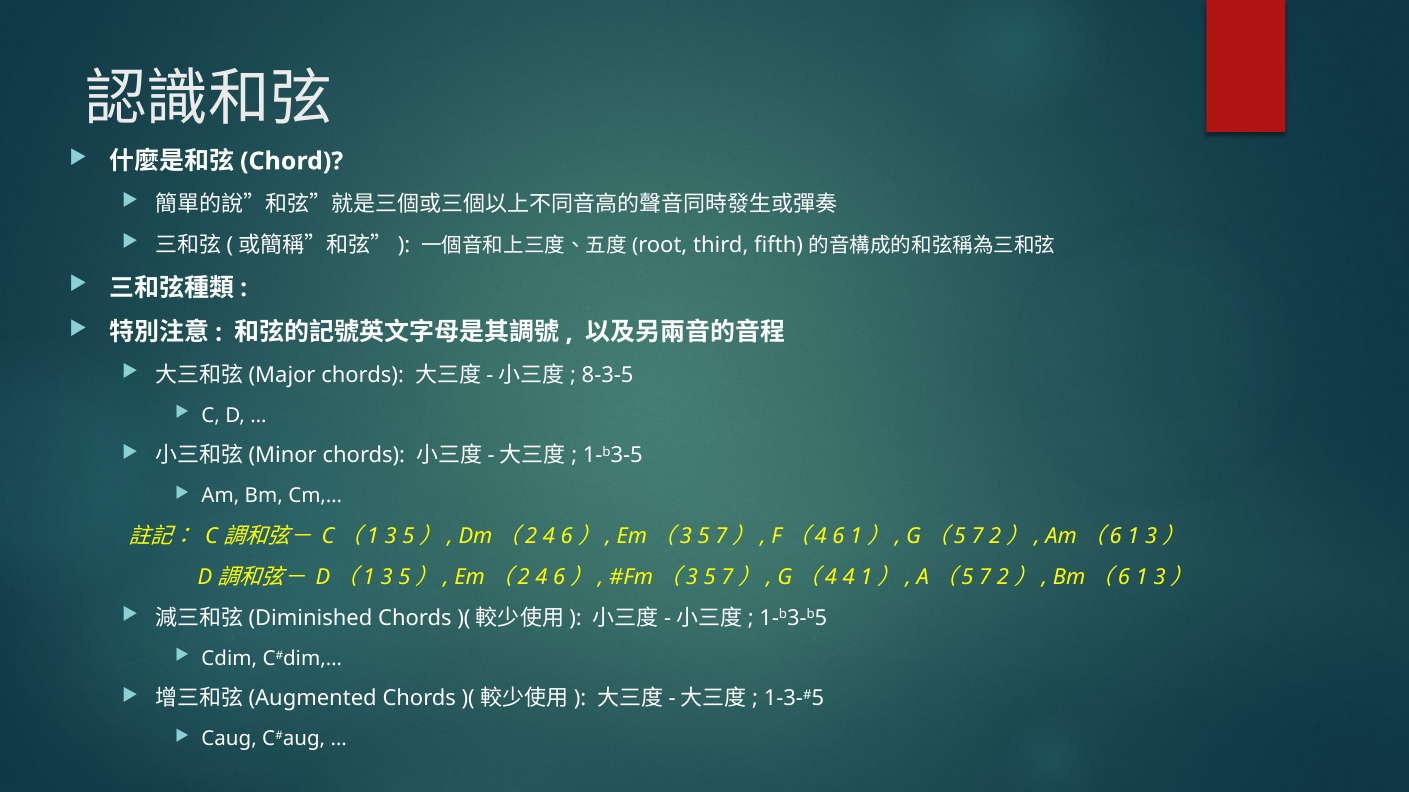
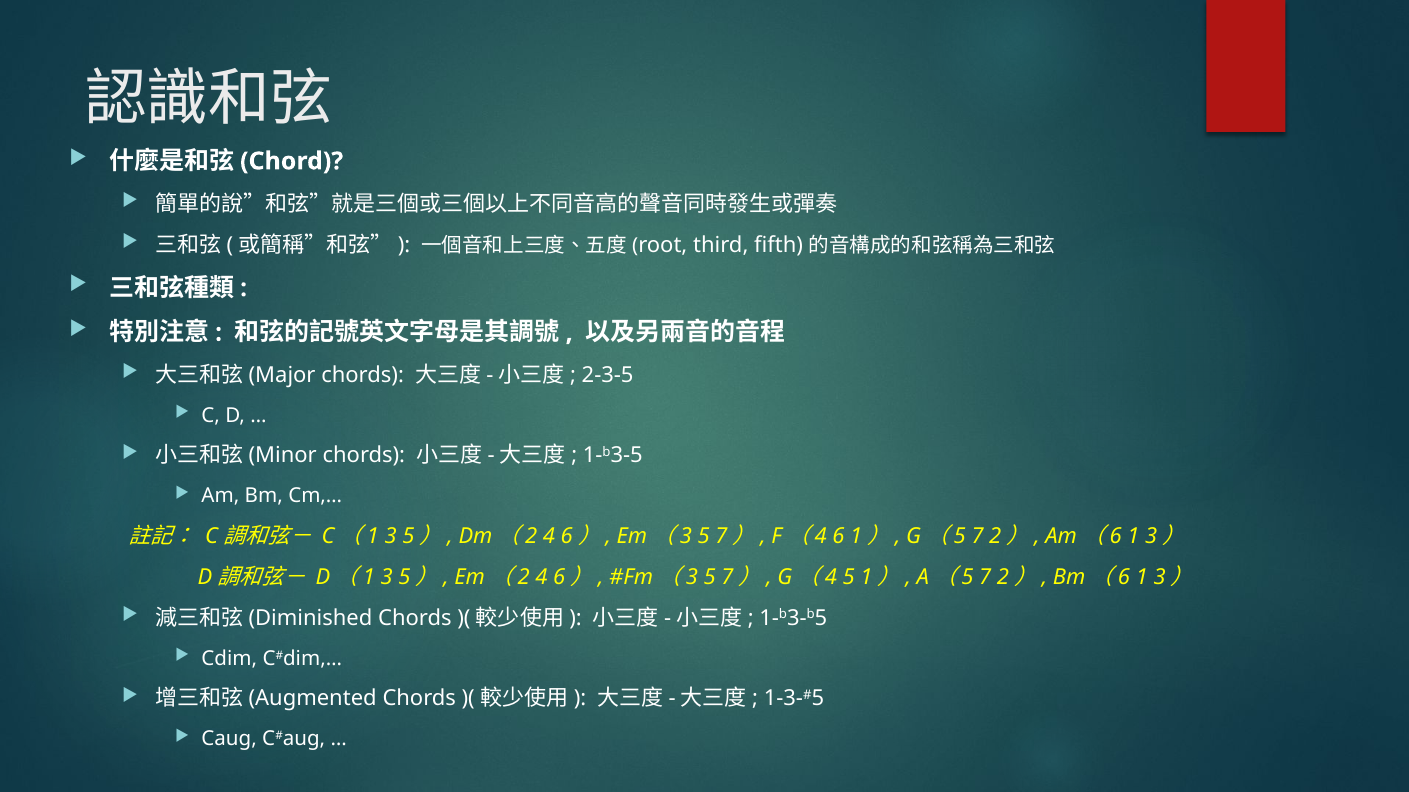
8-3-5: 8-3-5 -> 2-3-5 (608, 375)
G（4 4: 4 -> 5 (849, 577)
